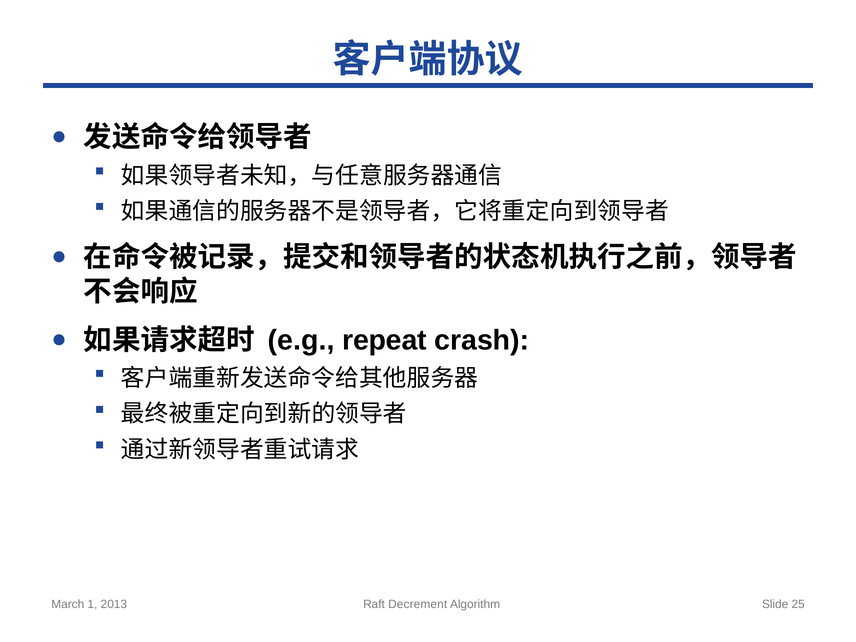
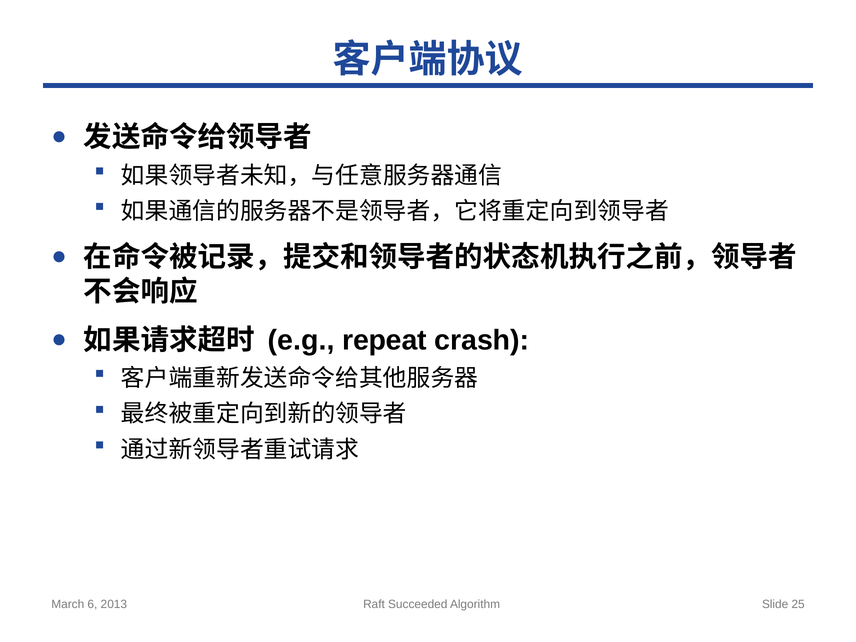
1: 1 -> 6 (92, 604)
Decrement: Decrement -> Succeeded (418, 604)
